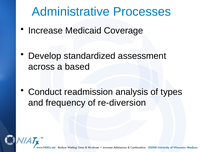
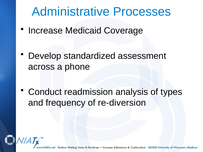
based: based -> phone (77, 67)
